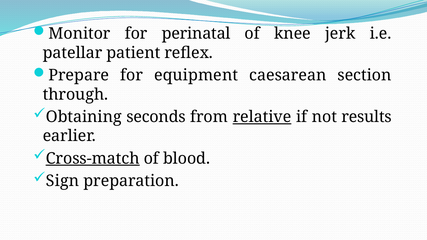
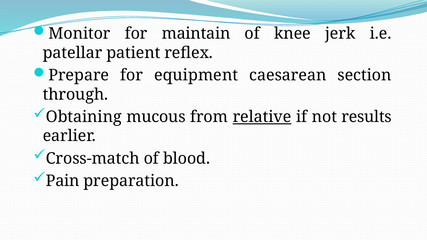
perinatal: perinatal -> maintain (196, 34)
seconds: seconds -> mucous (156, 117)
Cross-match underline: present -> none (93, 159)
Sign: Sign -> Pain (63, 181)
